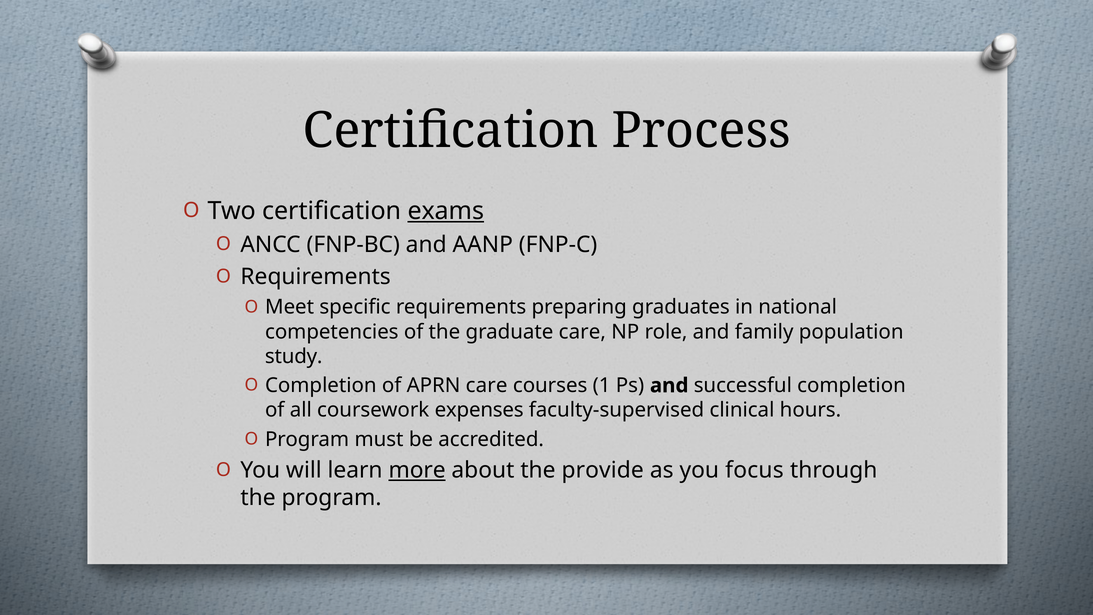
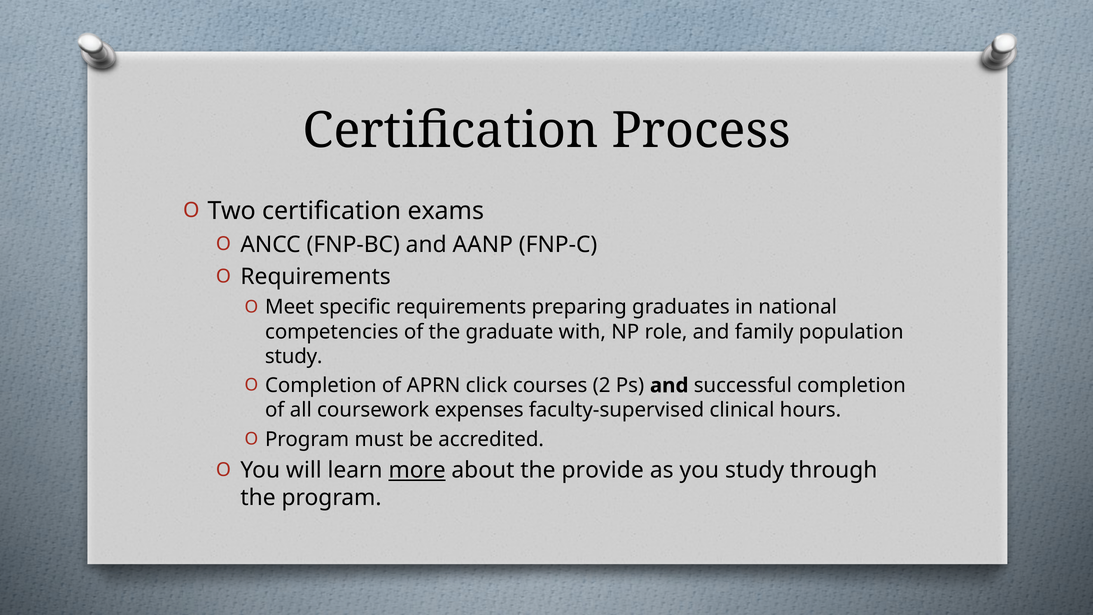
exams underline: present -> none (446, 211)
graduate care: care -> with (582, 332)
APRN care: care -> click (487, 385)
1: 1 -> 2 (602, 385)
you focus: focus -> study (755, 470)
